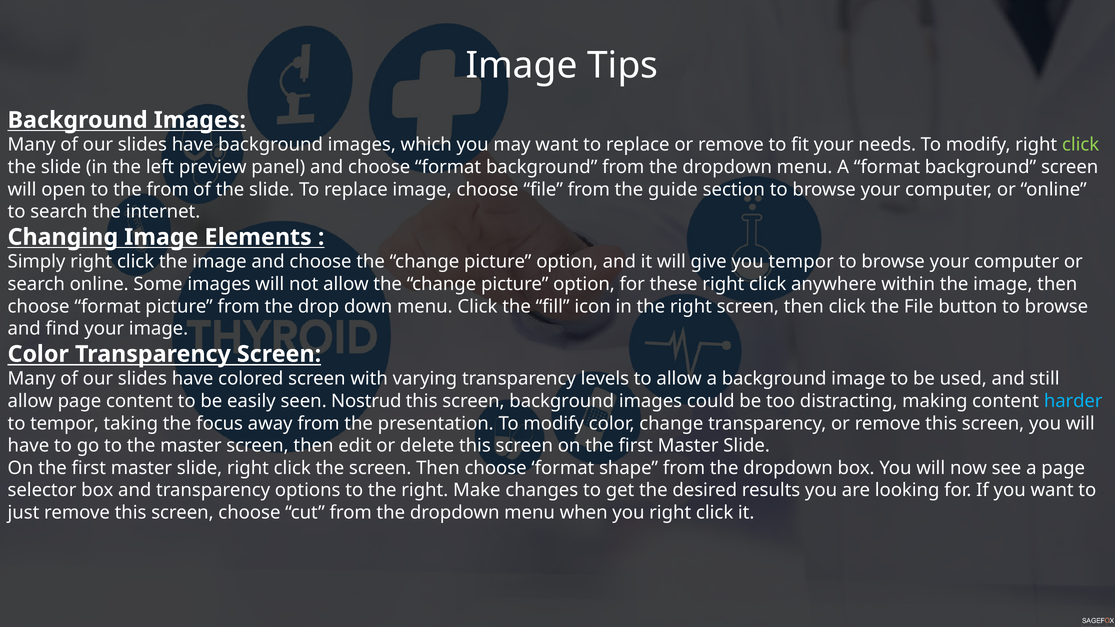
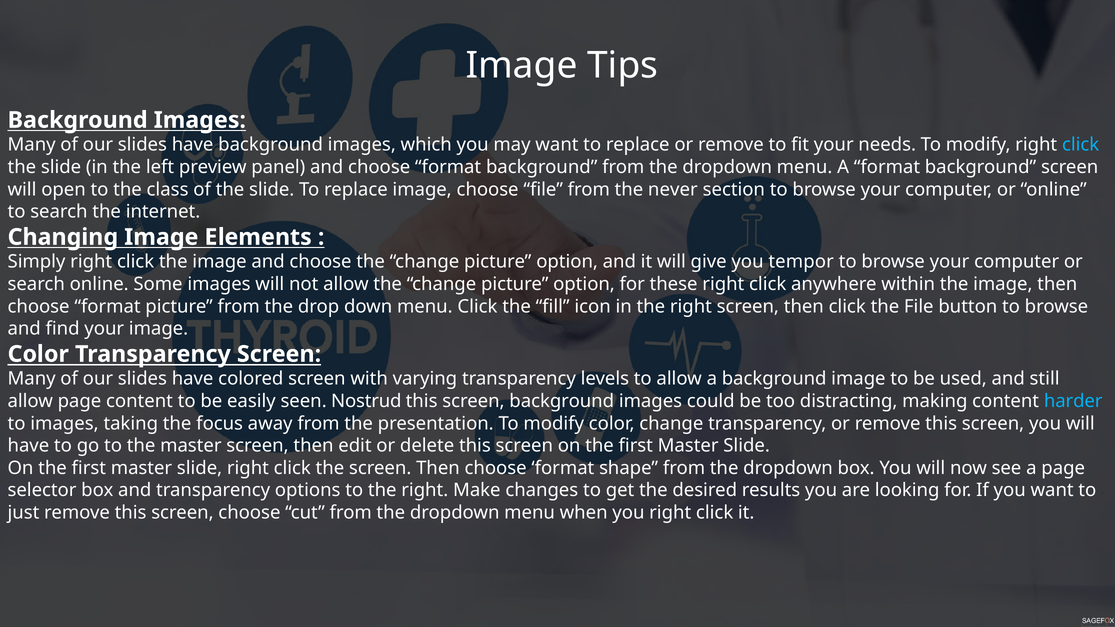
click colour: light green -> light blue (1081, 145)
the from: from -> class (168, 189)
guide: guide -> never (673, 189)
to tempor: tempor -> images (64, 424)
